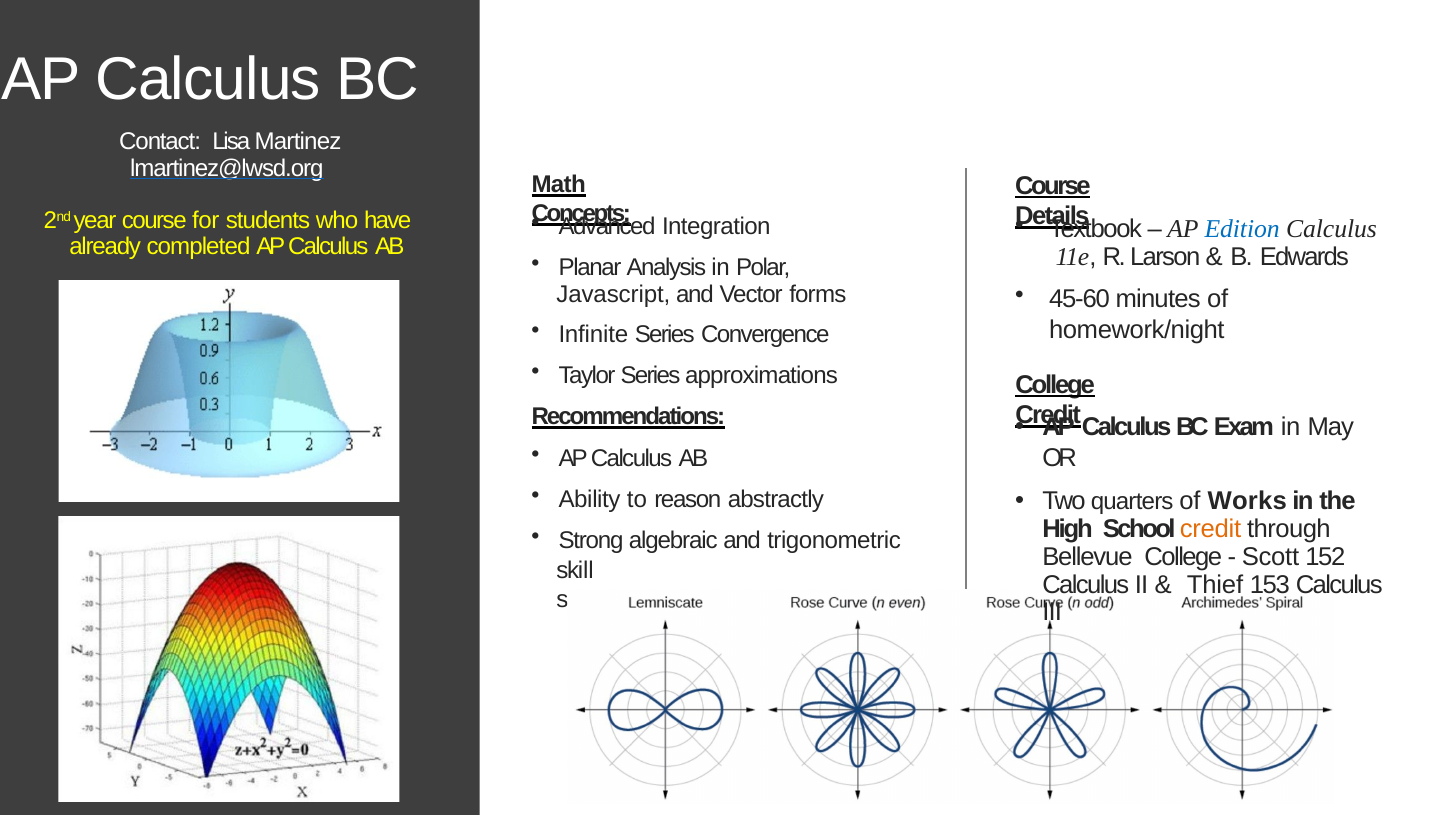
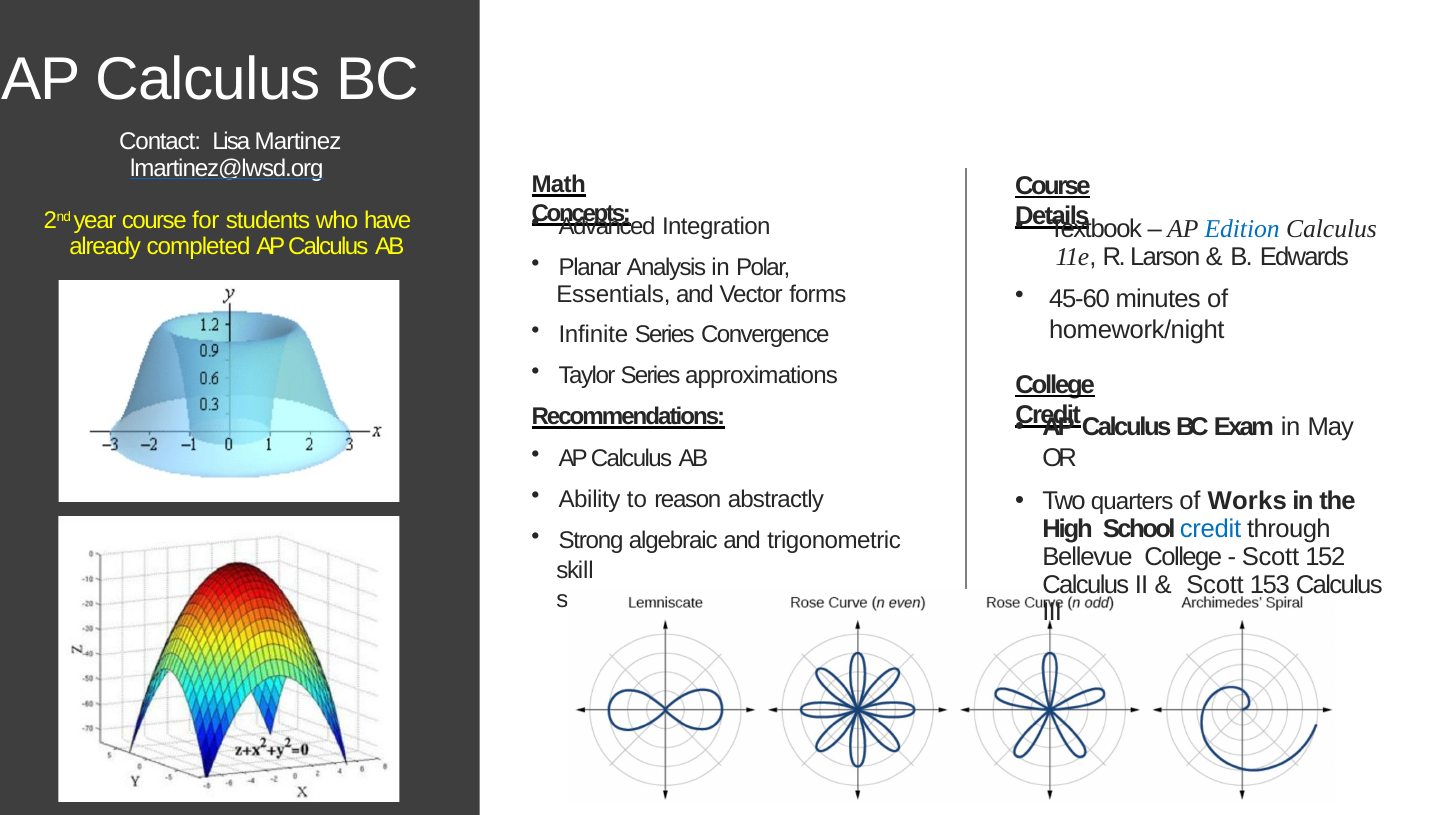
Javascript: Javascript -> Essentials (613, 295)
credit colour: orange -> blue (1210, 529)
Thief: Thief -> Scott (1215, 585)
